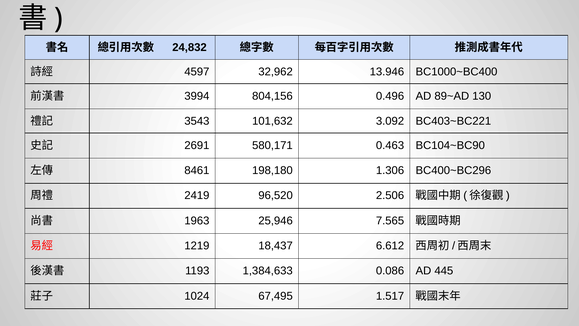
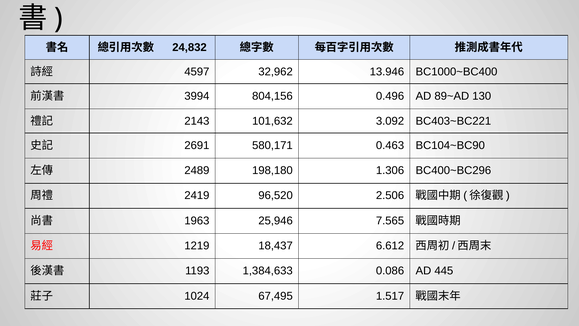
3543: 3543 -> 2143 (197, 121)
8461: 8461 -> 2489 (197, 170)
